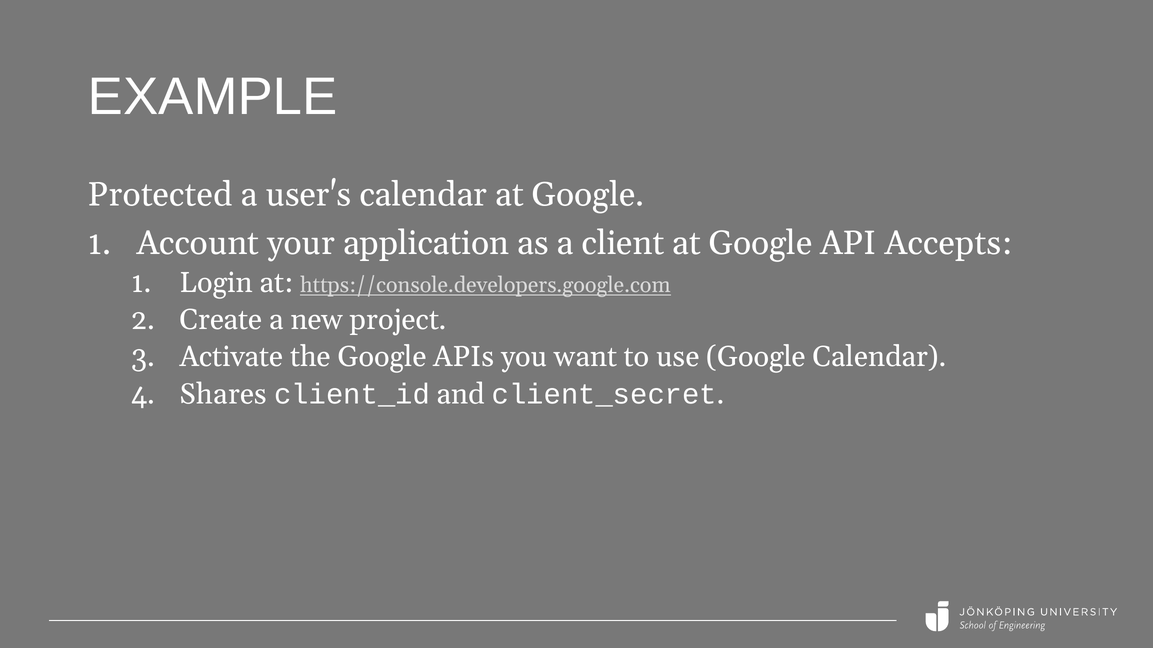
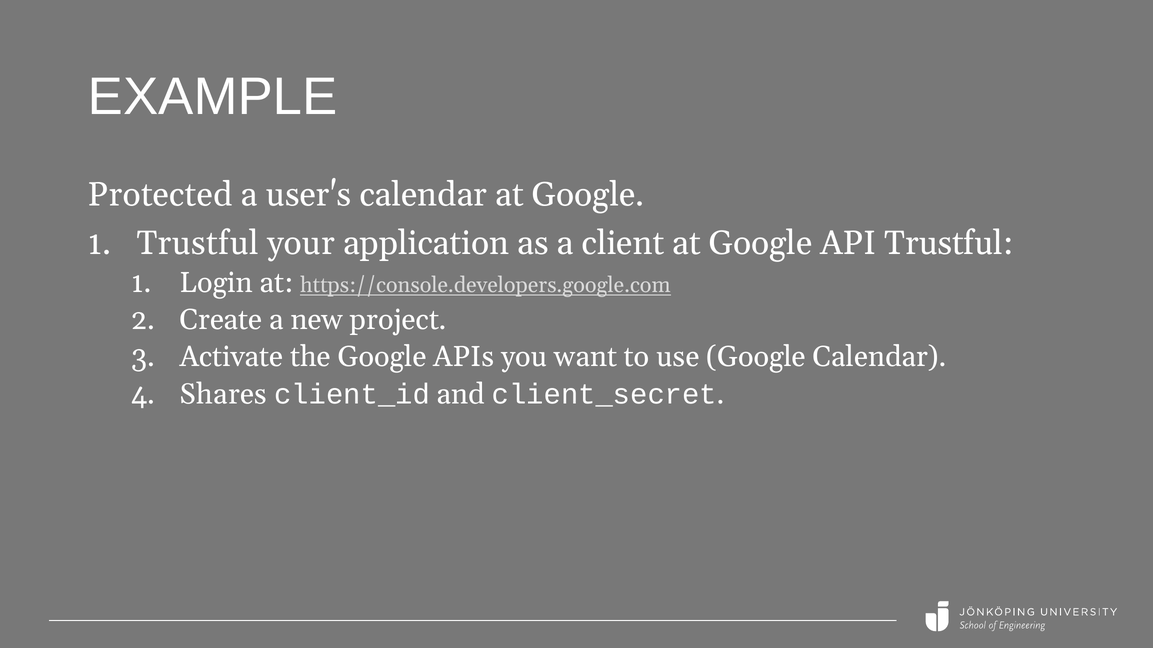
Account: Account -> Trustful (198, 243)
API Accepts: Accepts -> Trustful (949, 243)
